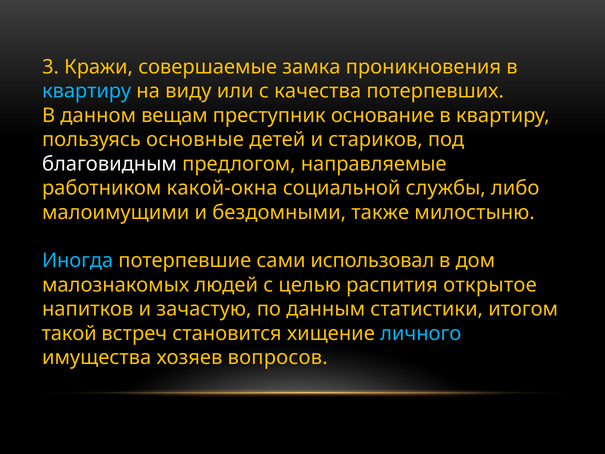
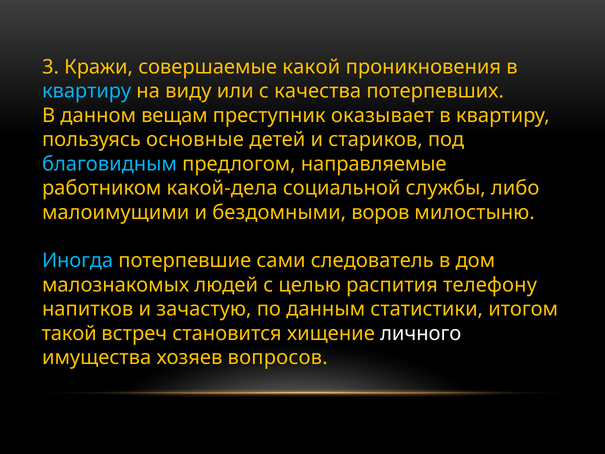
замка: замка -> какой (311, 67)
основание: основание -> оказывает (382, 115)
благовидным colour: white -> light blue (110, 164)
какой-окна: какой-окна -> какой-дела (222, 188)
также: также -> воров (380, 212)
использовал: использовал -> следователь (372, 261)
открытое: открытое -> телефону (490, 285)
личного colour: light blue -> white (421, 333)
